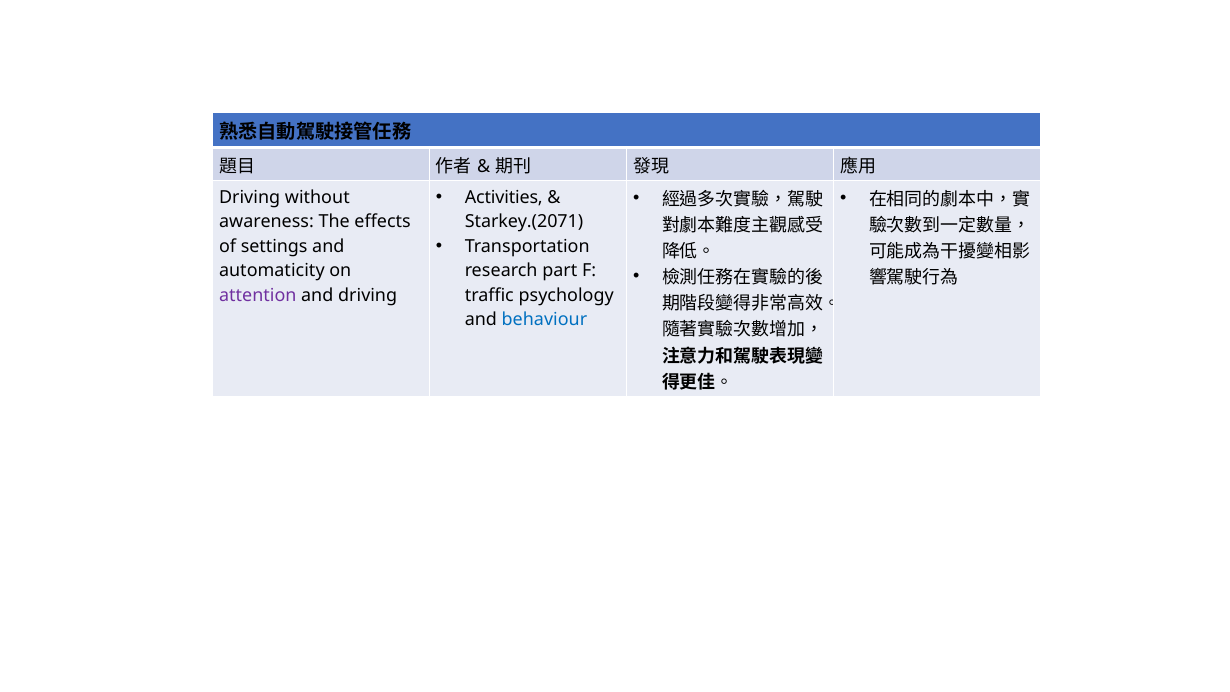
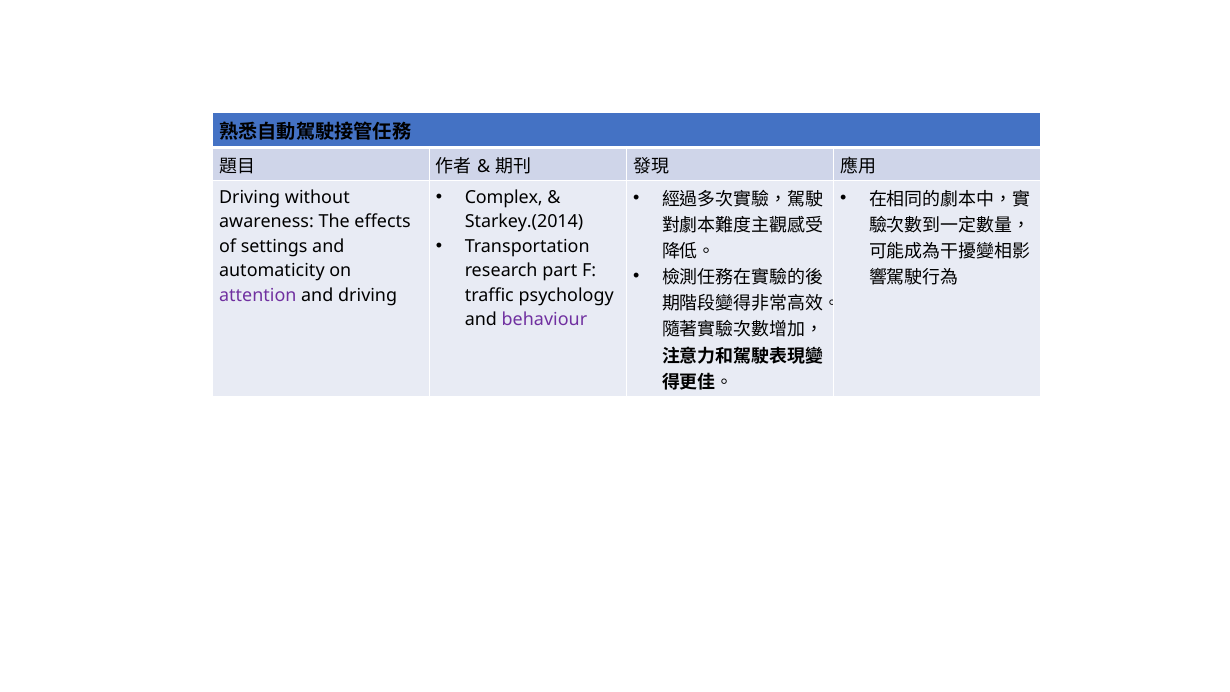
Activities: Activities -> Complex (504, 197)
Starkey.(2071: Starkey.(2071 -> Starkey.(2014 (524, 222)
behaviour colour: blue -> purple (544, 320)
